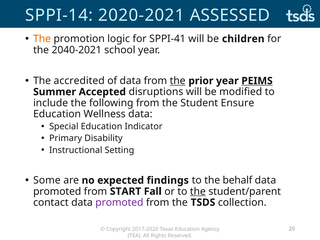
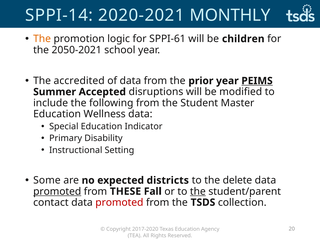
ASSESSED: ASSESSED -> MONTHLY (230, 15)
SPPI-41: SPPI-41 -> SPPI-61 (167, 39)
2040-2021: 2040-2021 -> 2050-2021 (77, 50)
the underline: present -> none (178, 81)
Ensure: Ensure -> Master (238, 103)
findings: findings -> districts (168, 180)
behalf: behalf -> delete (237, 180)
promoted underline: none -> present (57, 191)
START: START -> THESE (125, 191)
promoted colour: purple -> red (119, 202)
